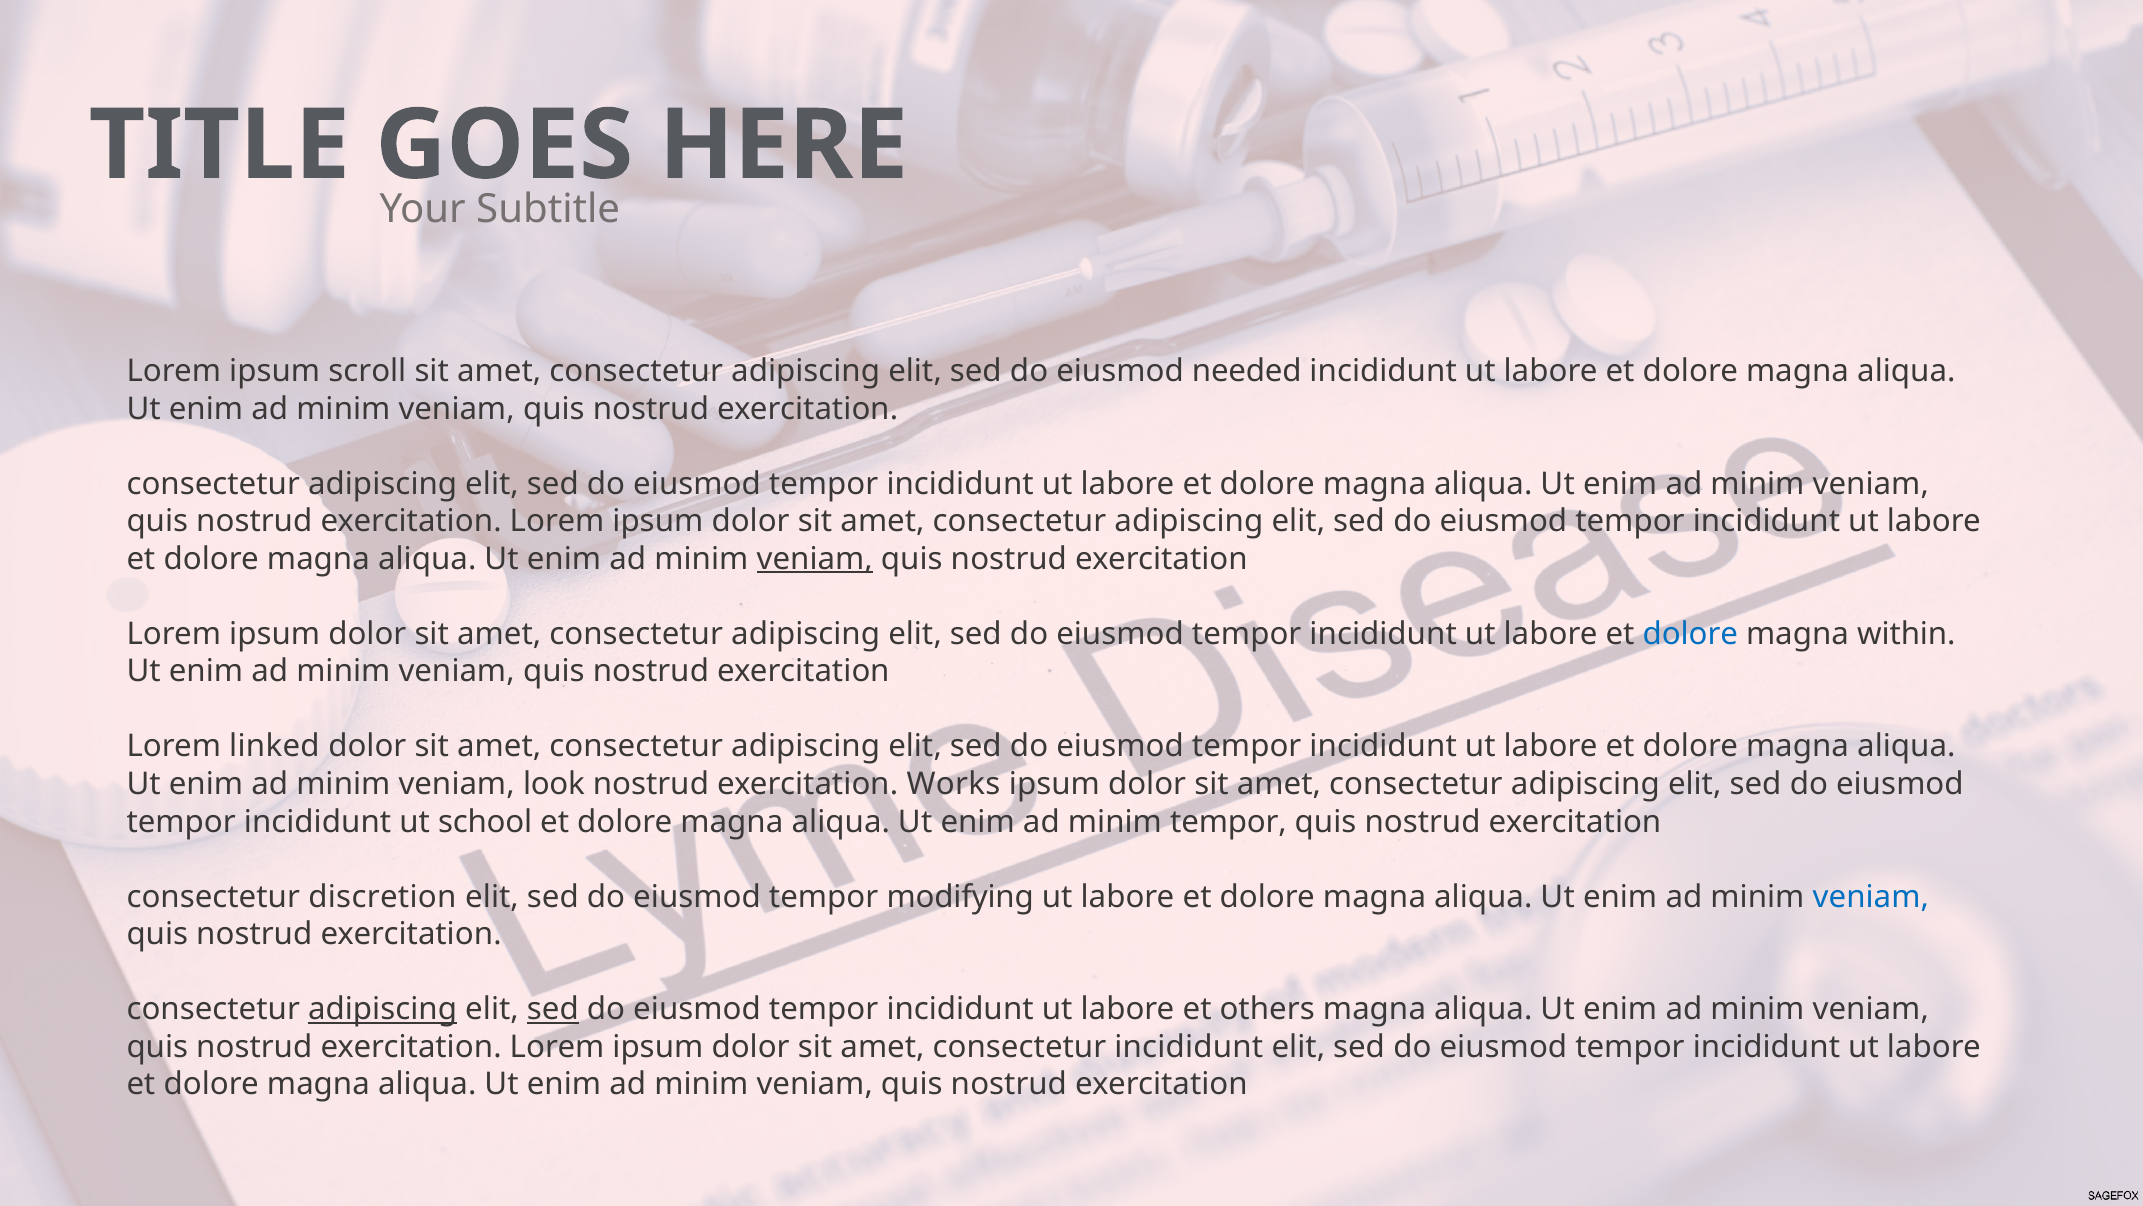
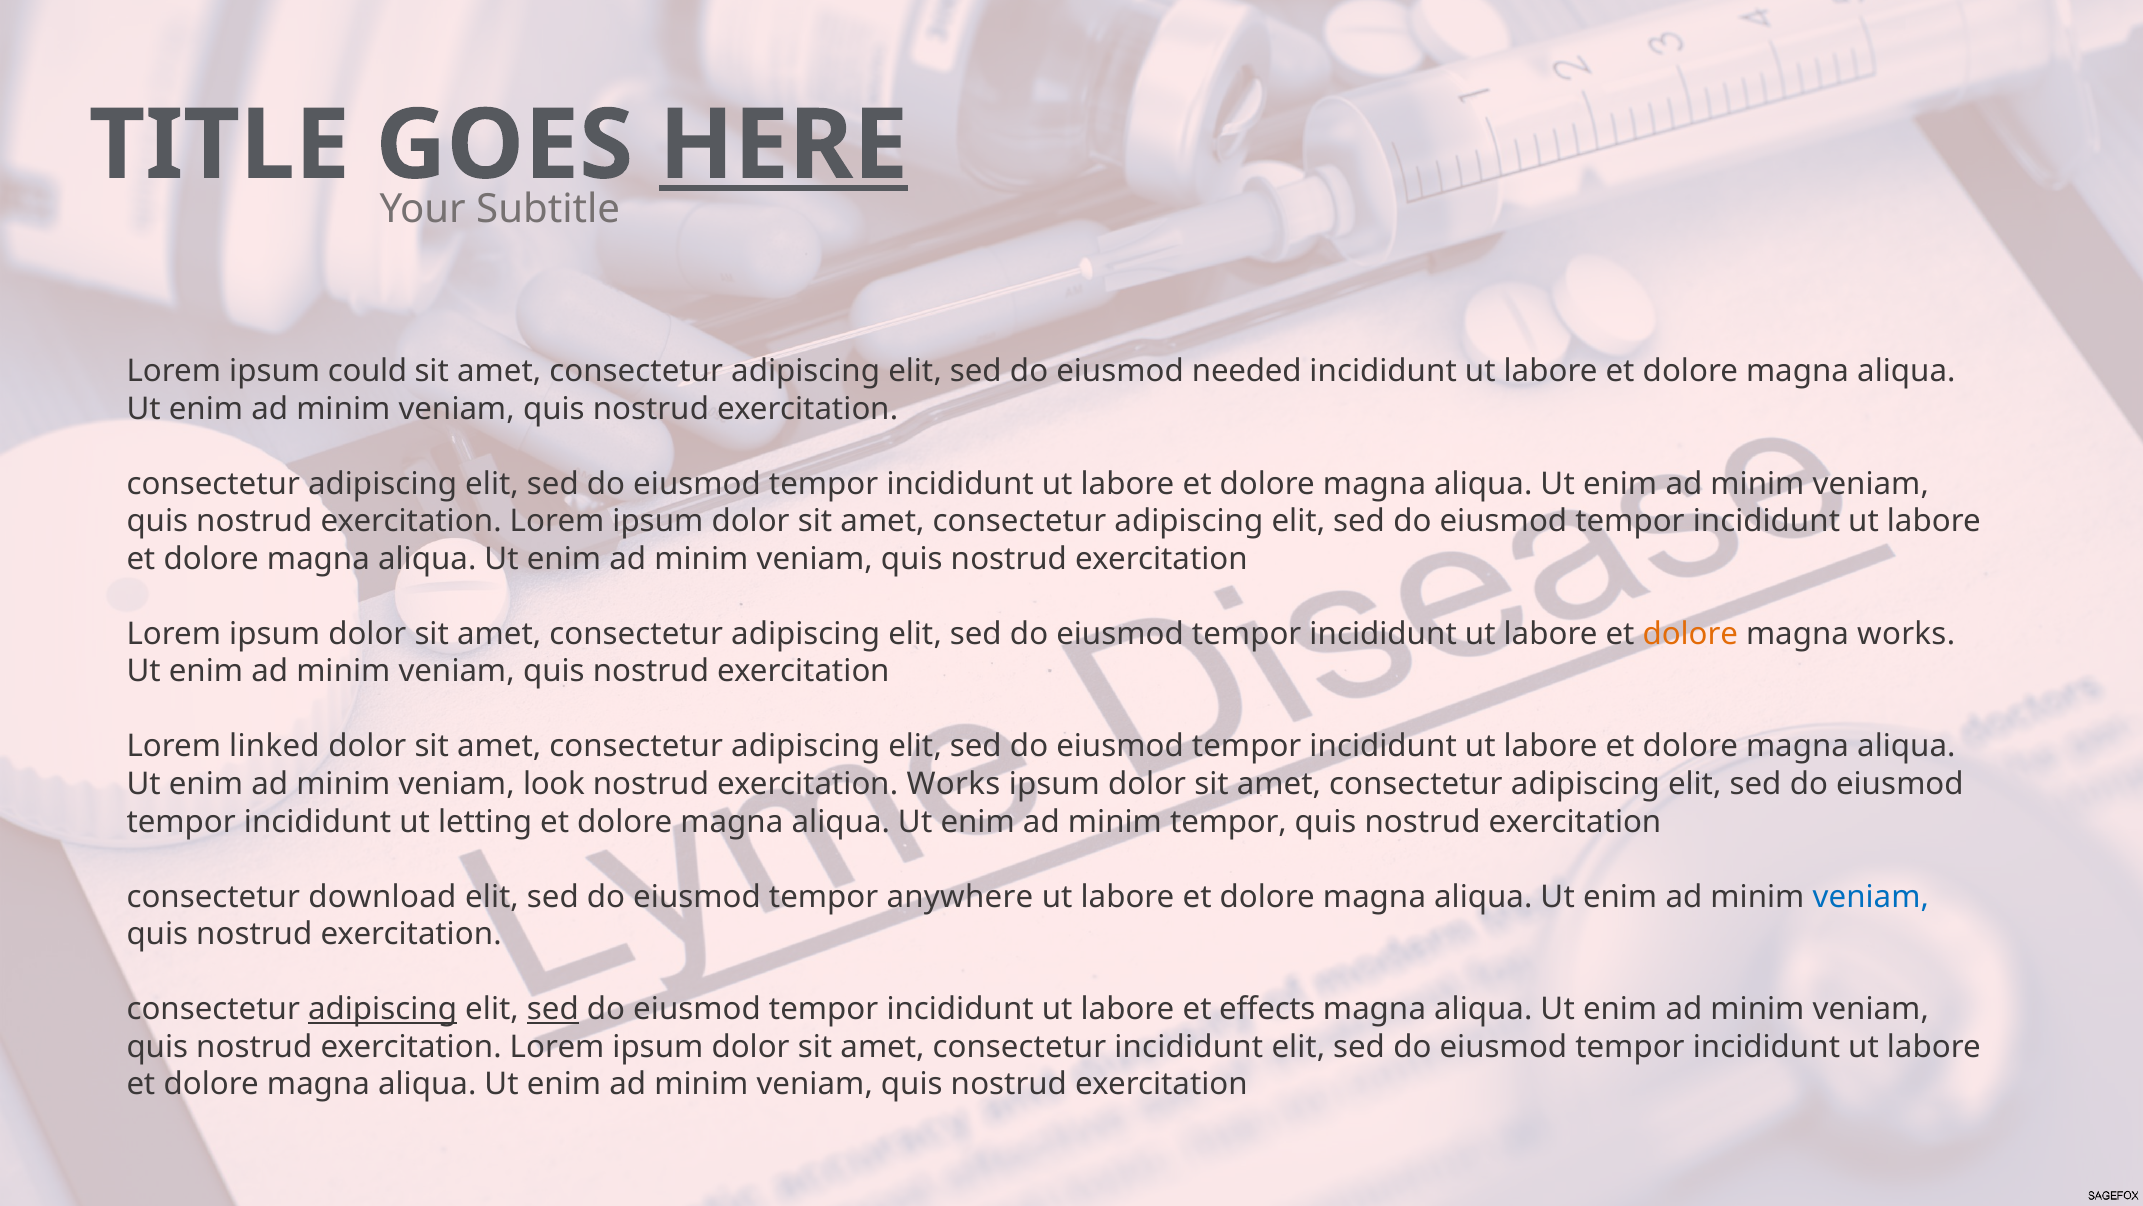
HERE underline: none -> present (784, 145)
scroll: scroll -> could (367, 371)
veniam underline: present -> none (815, 559)
dolore colour: blue -> orange (1690, 634)
magna within: within -> works (1906, 634)
school: school -> letting (485, 821)
discretion: discretion -> download (382, 896)
modifying: modifying -> anywhere (960, 896)
others: others -> effects (1267, 1009)
